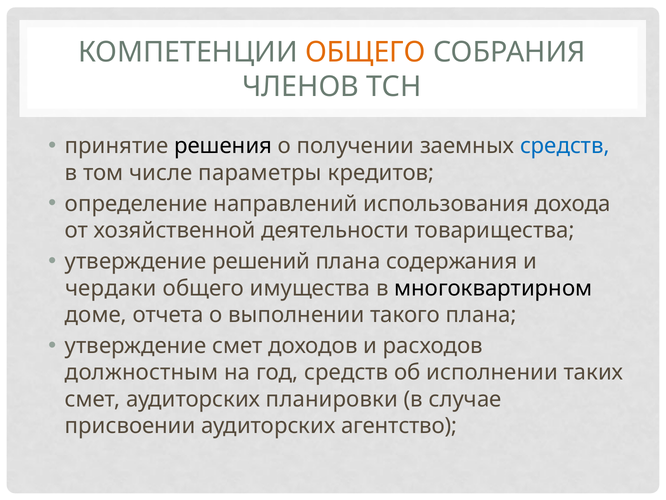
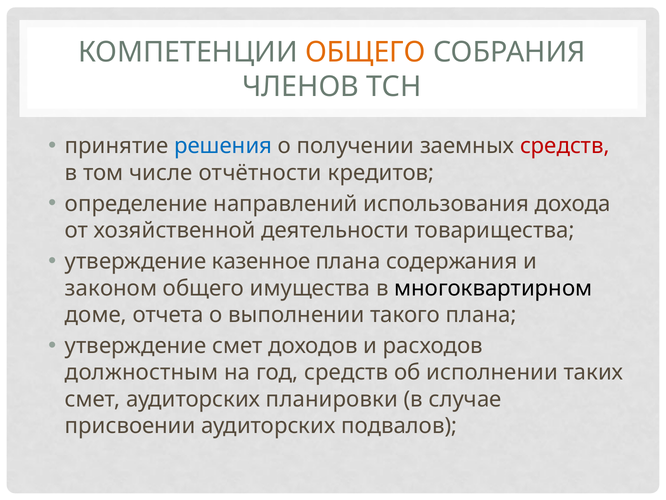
решения colour: black -> blue (223, 146)
средств colour: blue -> red (565, 146)
параметры: параметры -> отчётности (260, 172)
решений: решений -> казенное (261, 261)
чердаки: чердаки -> законом (111, 288)
агентство: агентство -> подвалов (399, 426)
